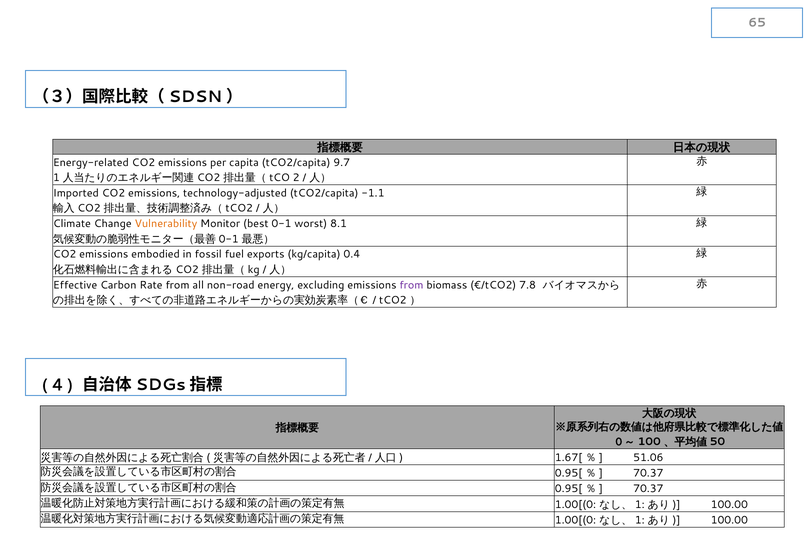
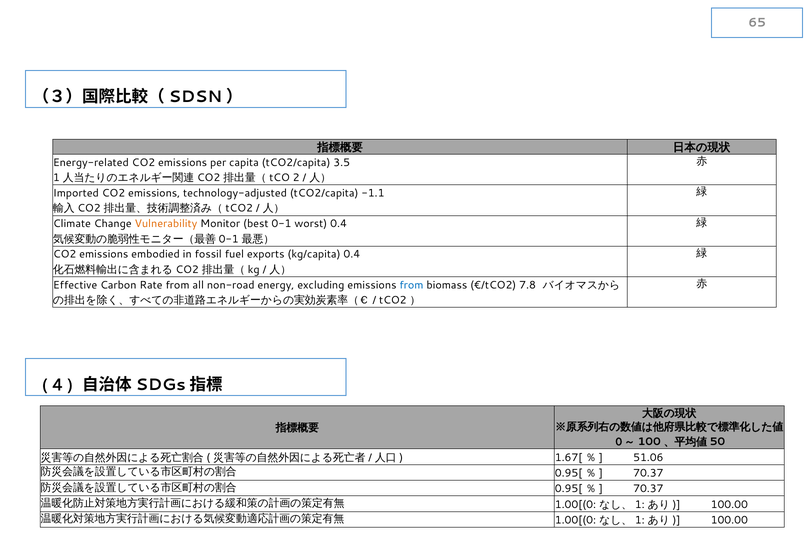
9.7: 9.7 -> 3.5 (342, 163)
worst 8.1: 8.1 -> 0.4 (339, 224)
from colour: purple -> blue (411, 285)
